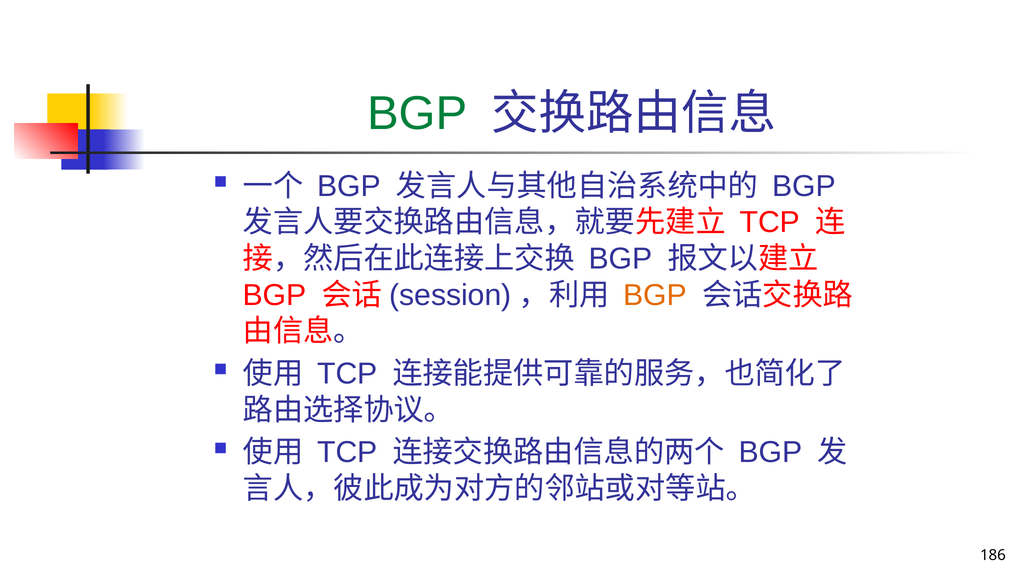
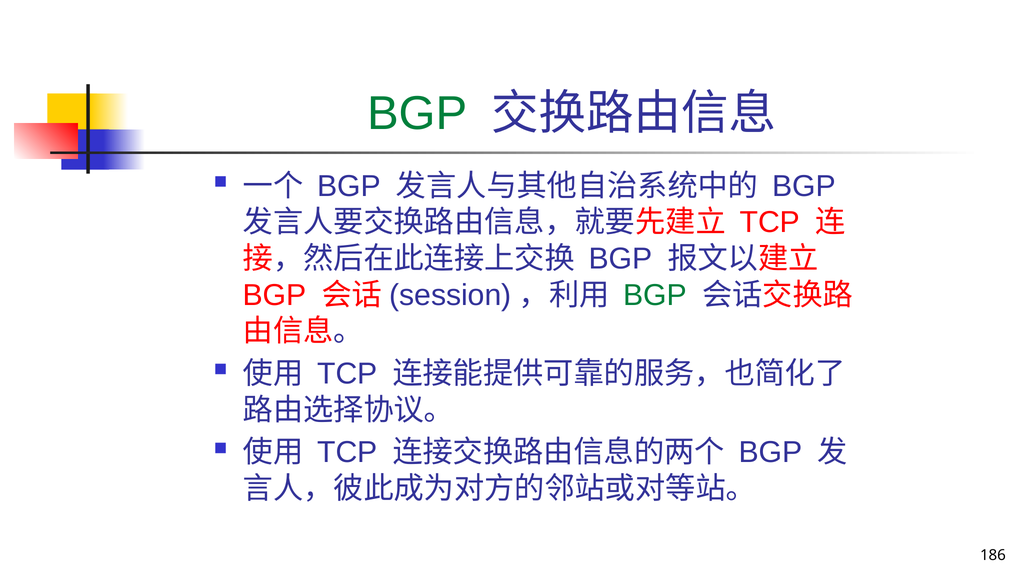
BGP colour: orange -> green (655, 295)
